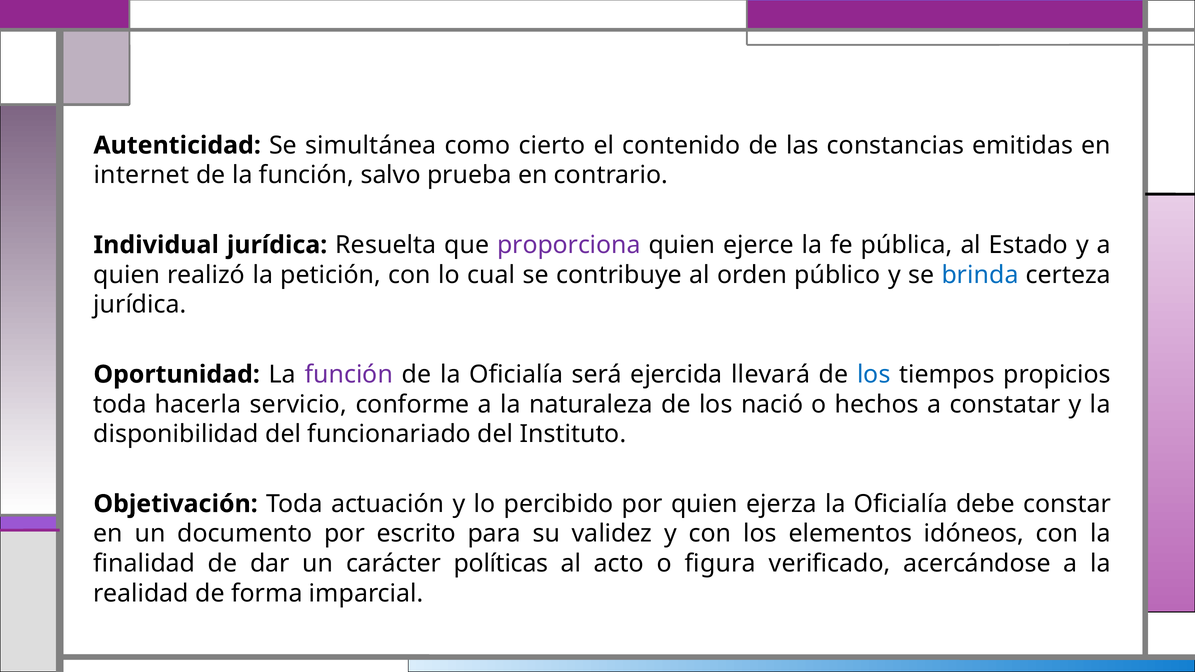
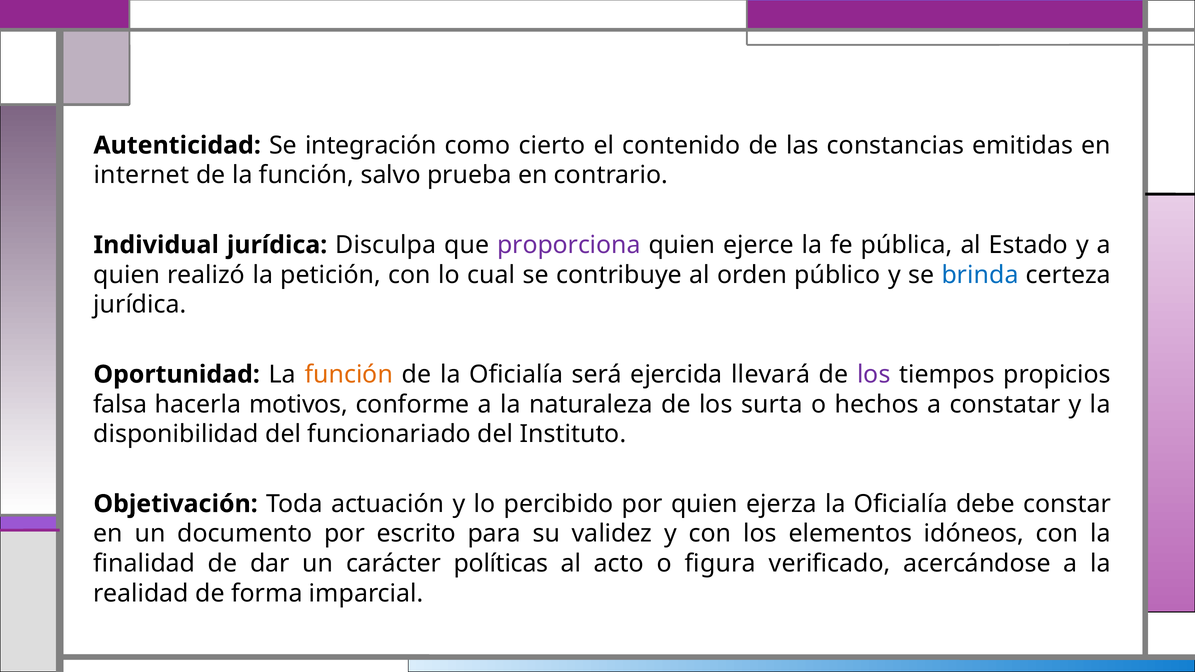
simultánea: simultánea -> integración (371, 145)
Resuelta: Resuelta -> Disculpa (386, 245)
función colour: purple -> orange (349, 375)
los colour: blue -> purple (874, 375)
toda: toda -> falsa (120, 405)
servicio: servicio -> motivos (298, 405)
nació: nació -> surta (772, 405)
